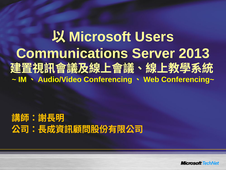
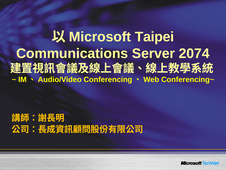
Users: Users -> Taipei (155, 37)
2013: 2013 -> 2074 (194, 53)
